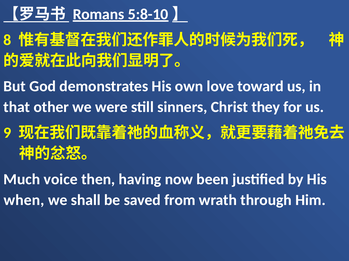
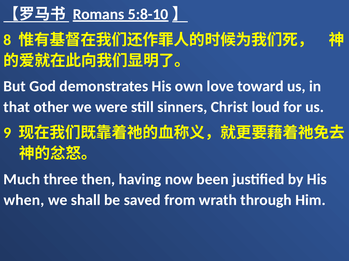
they: they -> loud (266, 107)
voice: voice -> three (61, 180)
